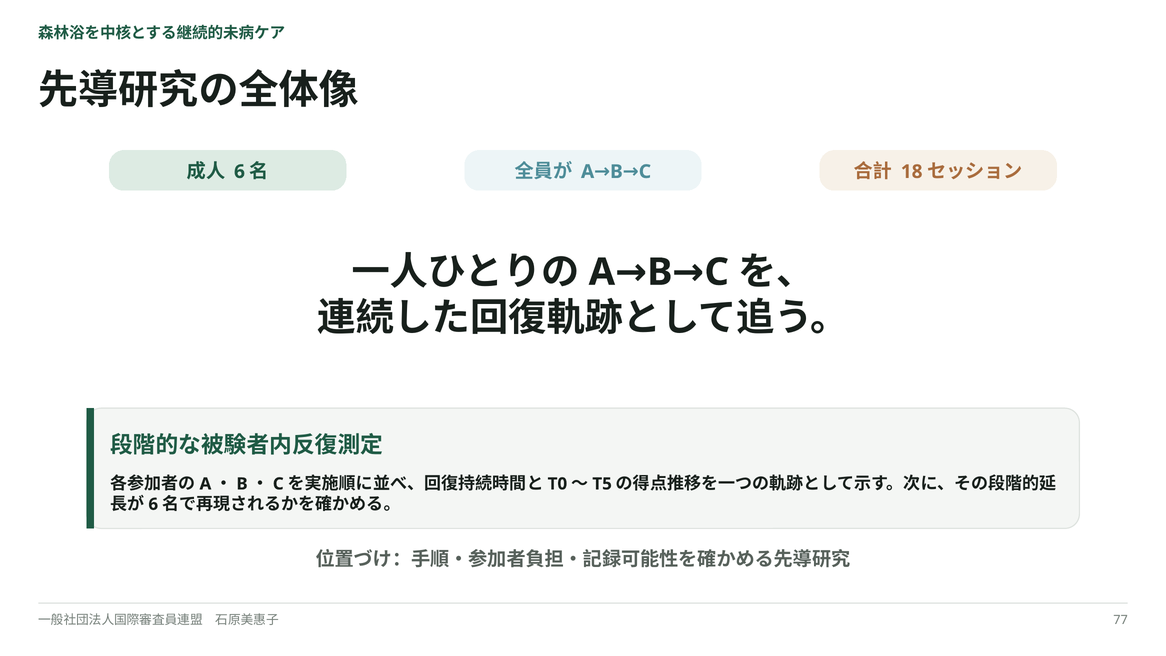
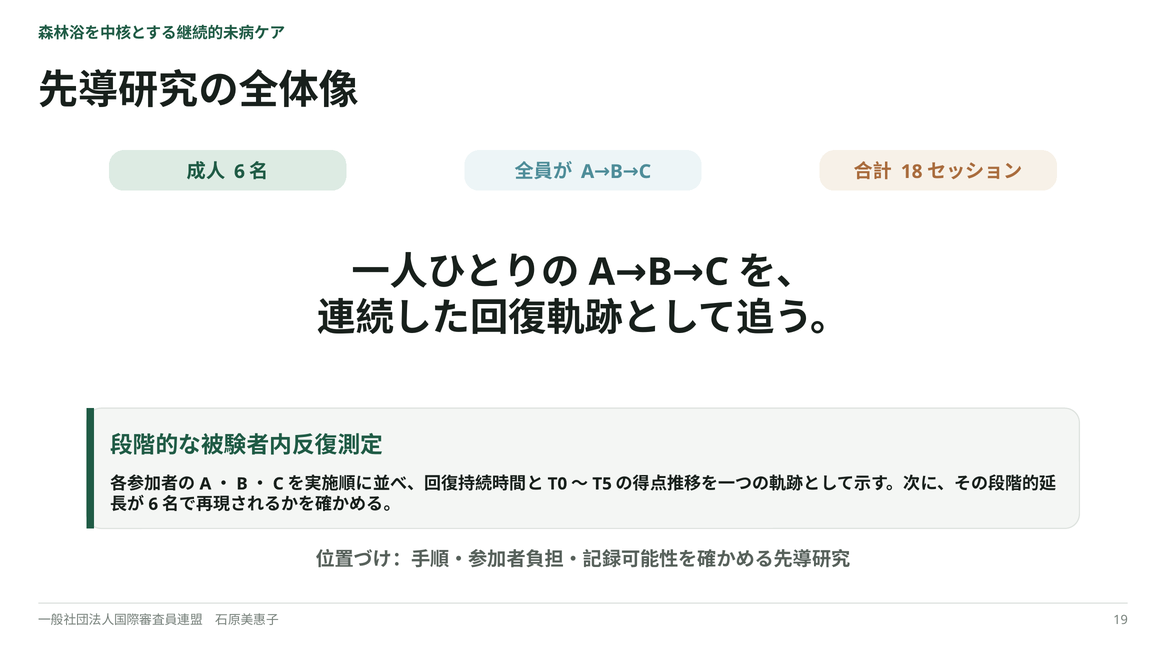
77: 77 -> 19 (1121, 620)
